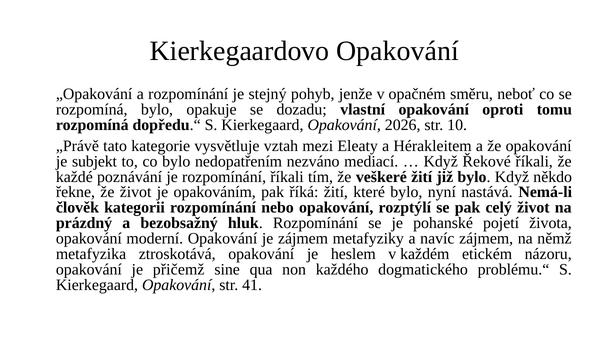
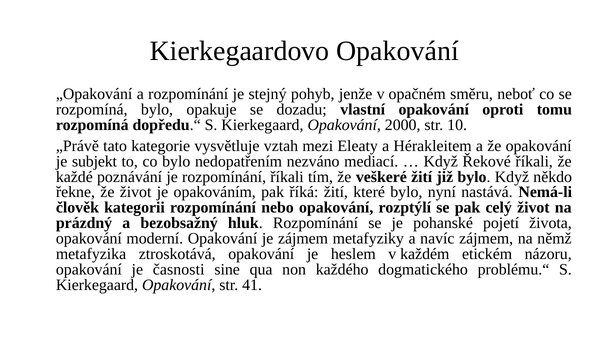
2026: 2026 -> 2000 (403, 125)
přičemž: přičemž -> časnosti (179, 269)
